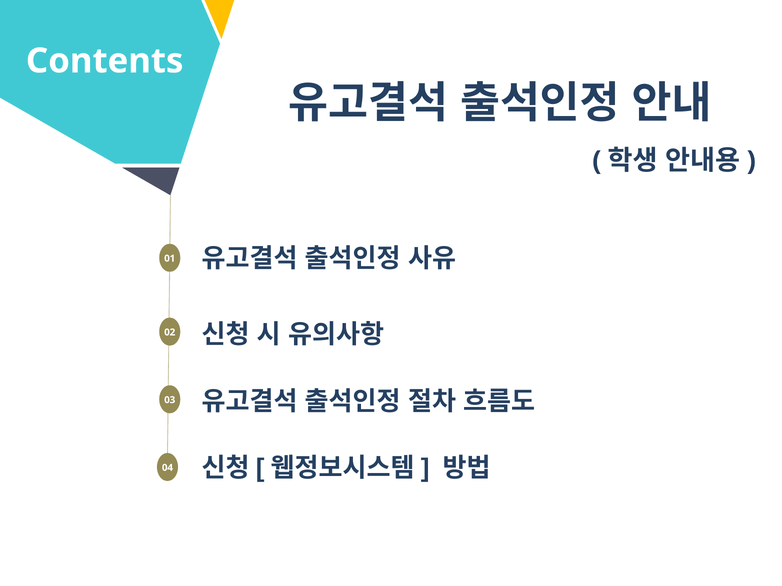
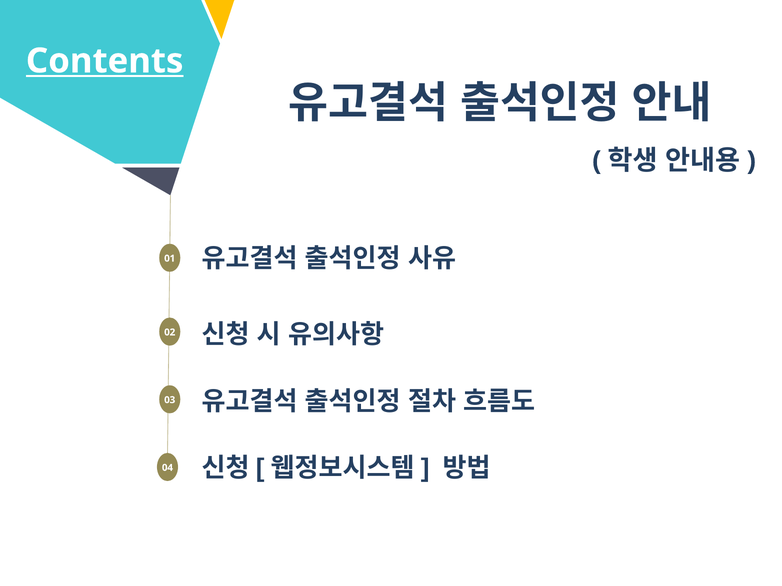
Contents underline: none -> present (105, 61)
